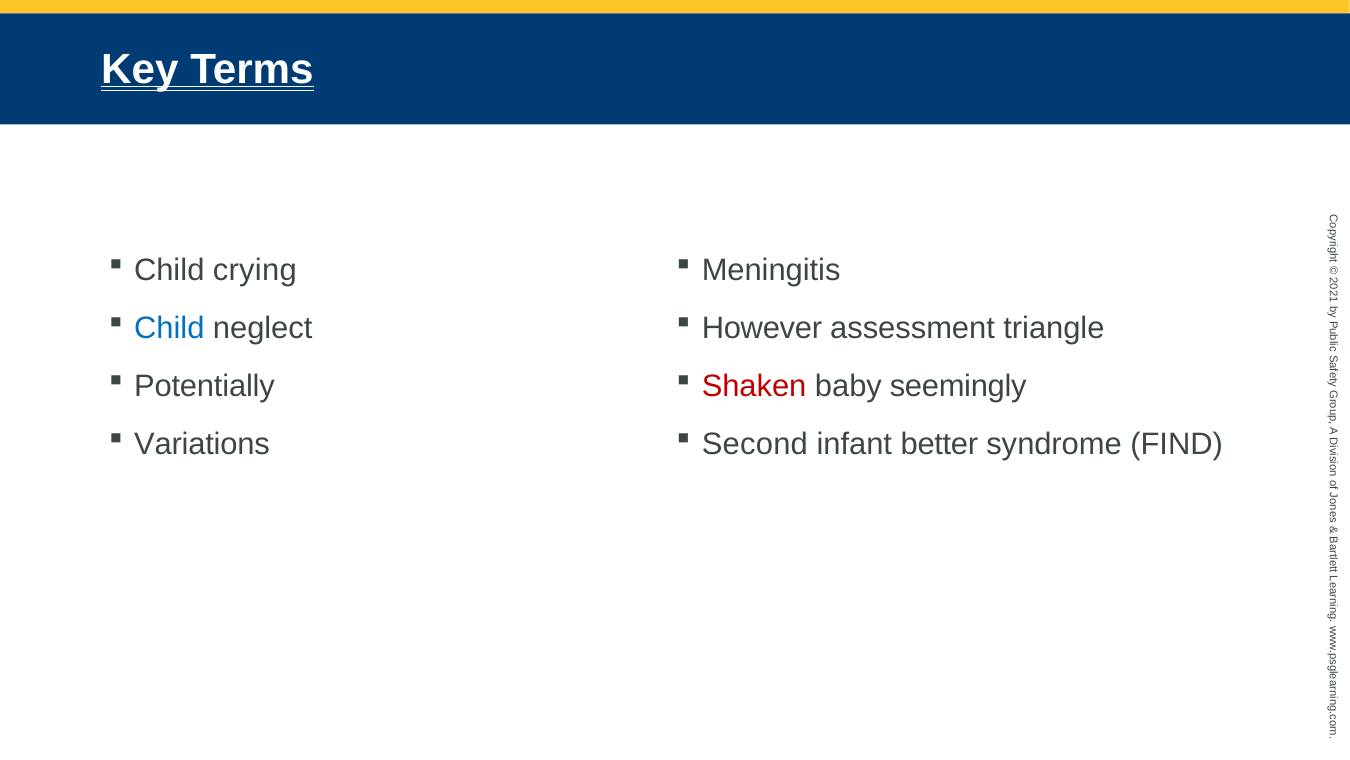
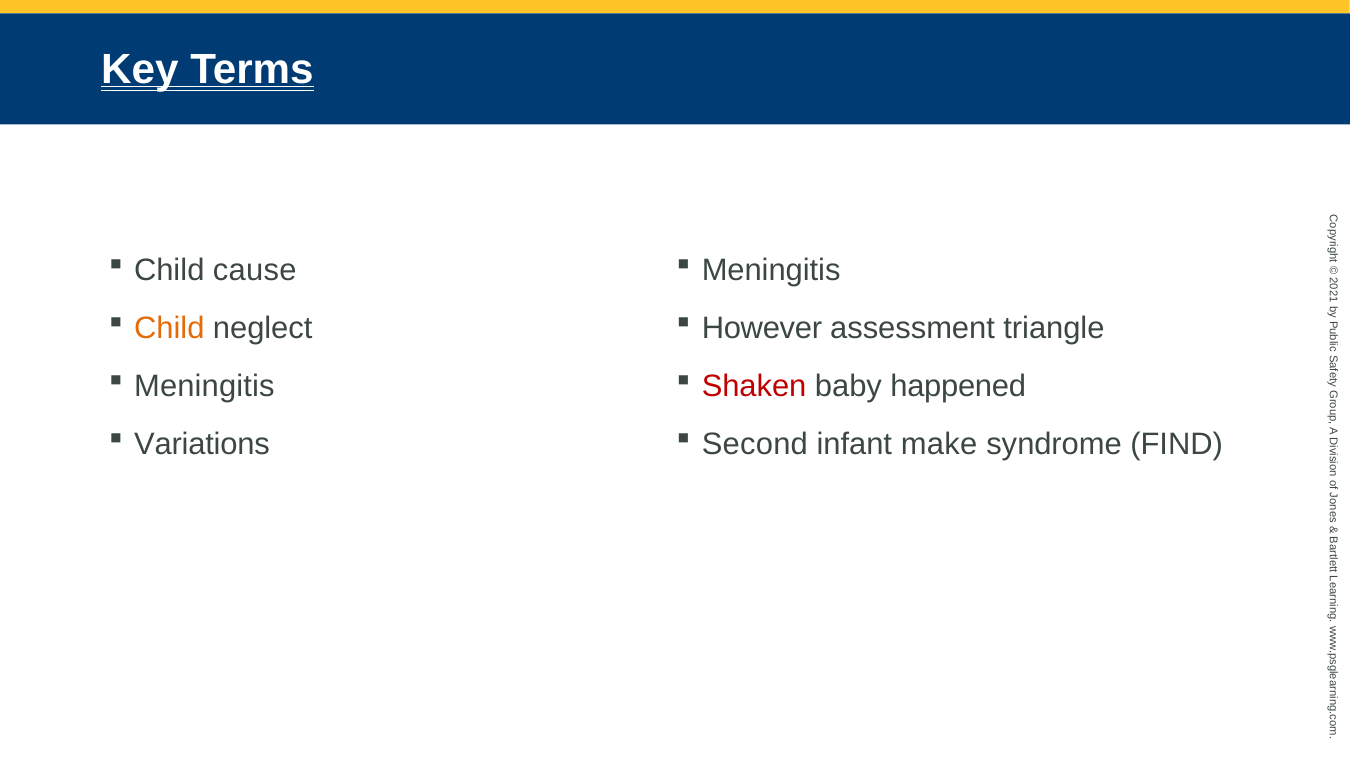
crying: crying -> cause (255, 270)
Child colour: blue -> orange (169, 328)
Potentially: Potentially -> Meningitis (204, 386)
seemingly: seemingly -> happened (958, 386)
better: better -> make (939, 444)
